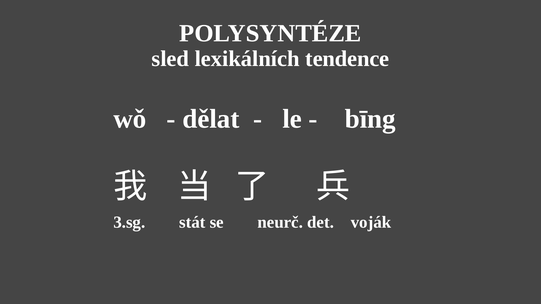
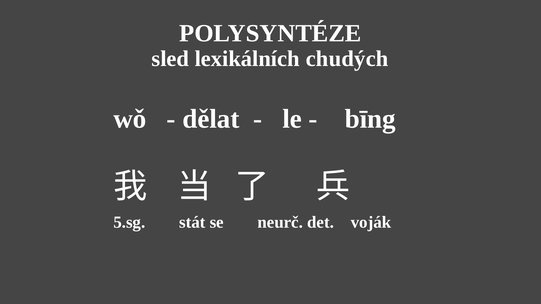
tendence: tendence -> chudých (347, 59)
3.sg: 3.sg -> 5.sg (129, 222)
